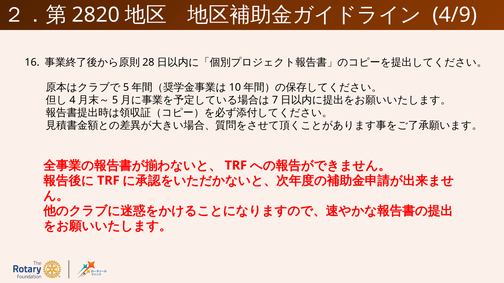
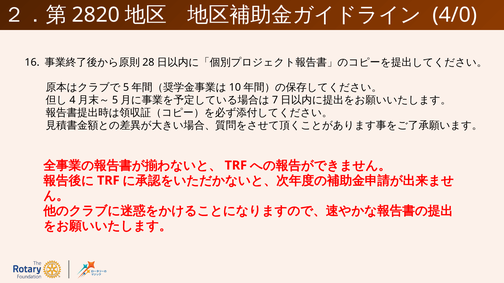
4/9: 4/9 -> 4/0 (455, 15)
